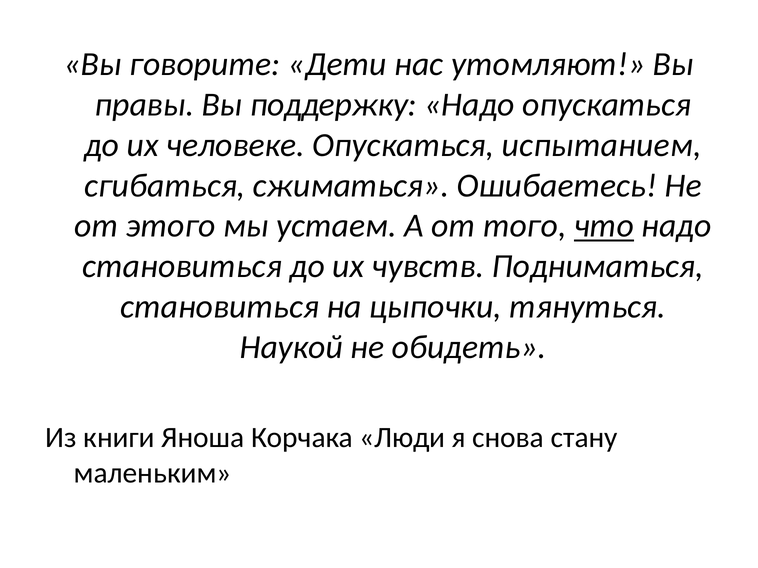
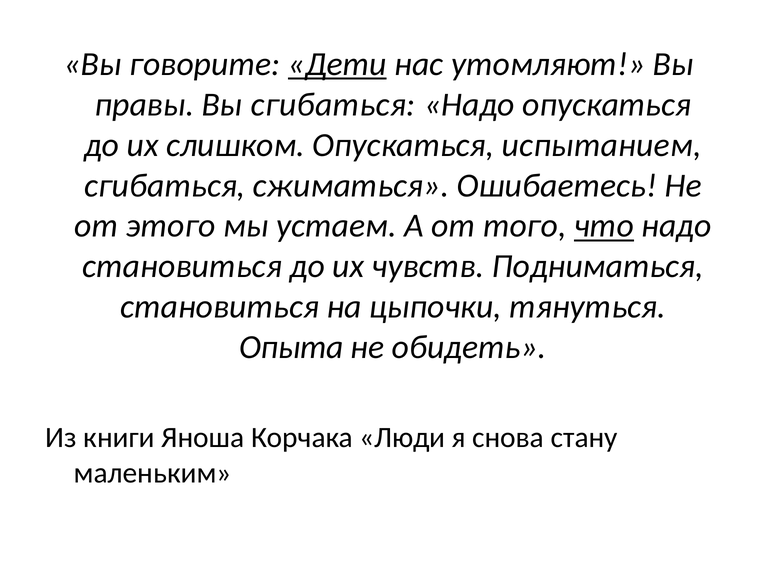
Дети underline: none -> present (337, 64)
Вы поддержку: поддержку -> сгибаться (333, 105)
человеке: человеке -> слишком (236, 145)
Наукой: Наукой -> Опыта (291, 347)
